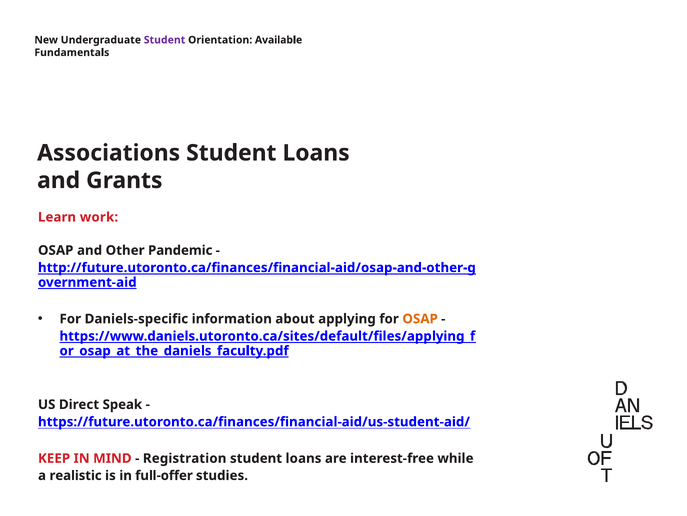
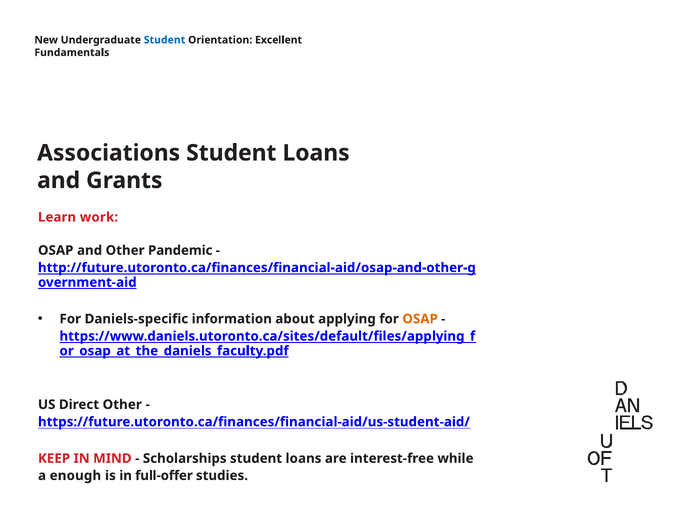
Student colour: purple -> blue (165, 40)
Available: Available -> Excellent (279, 40)
Direct Speak: Speak -> Other (122, 404)
Registration: Registration -> Scholarships (185, 458)
realistic: realistic -> enough (75, 475)
